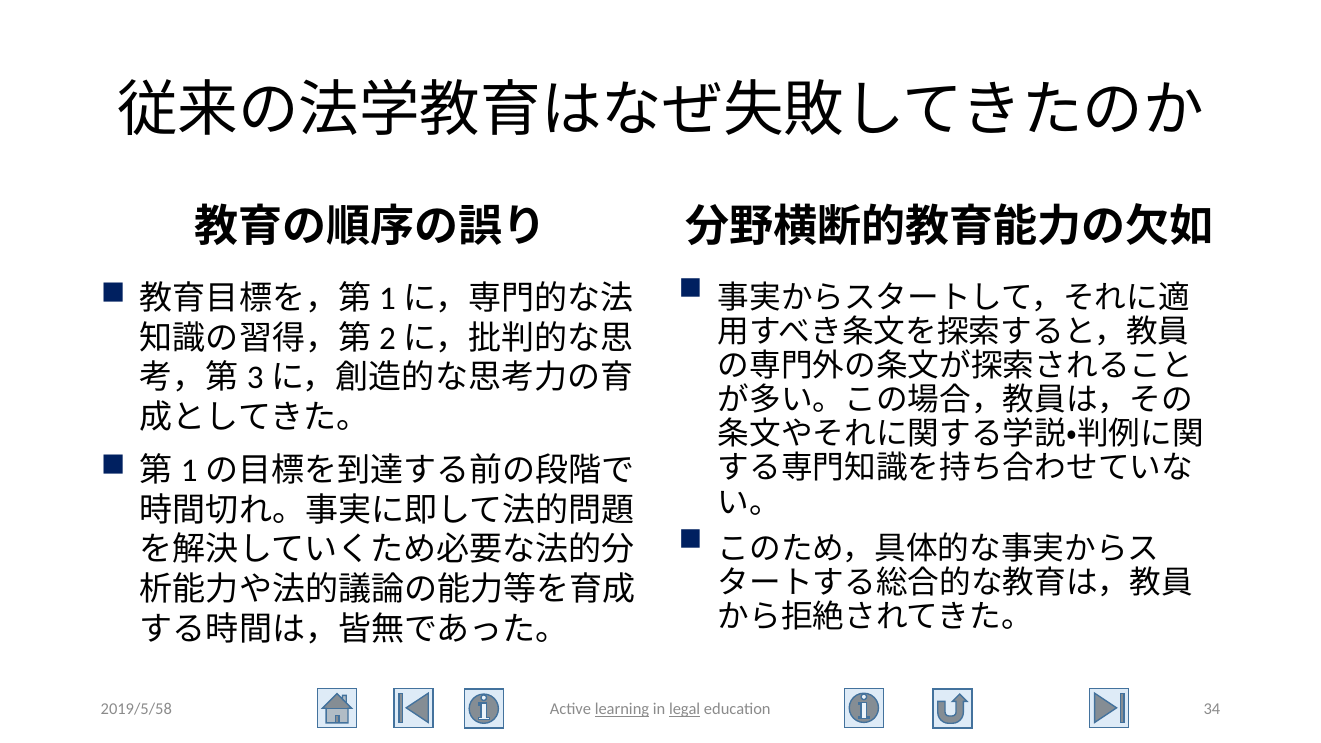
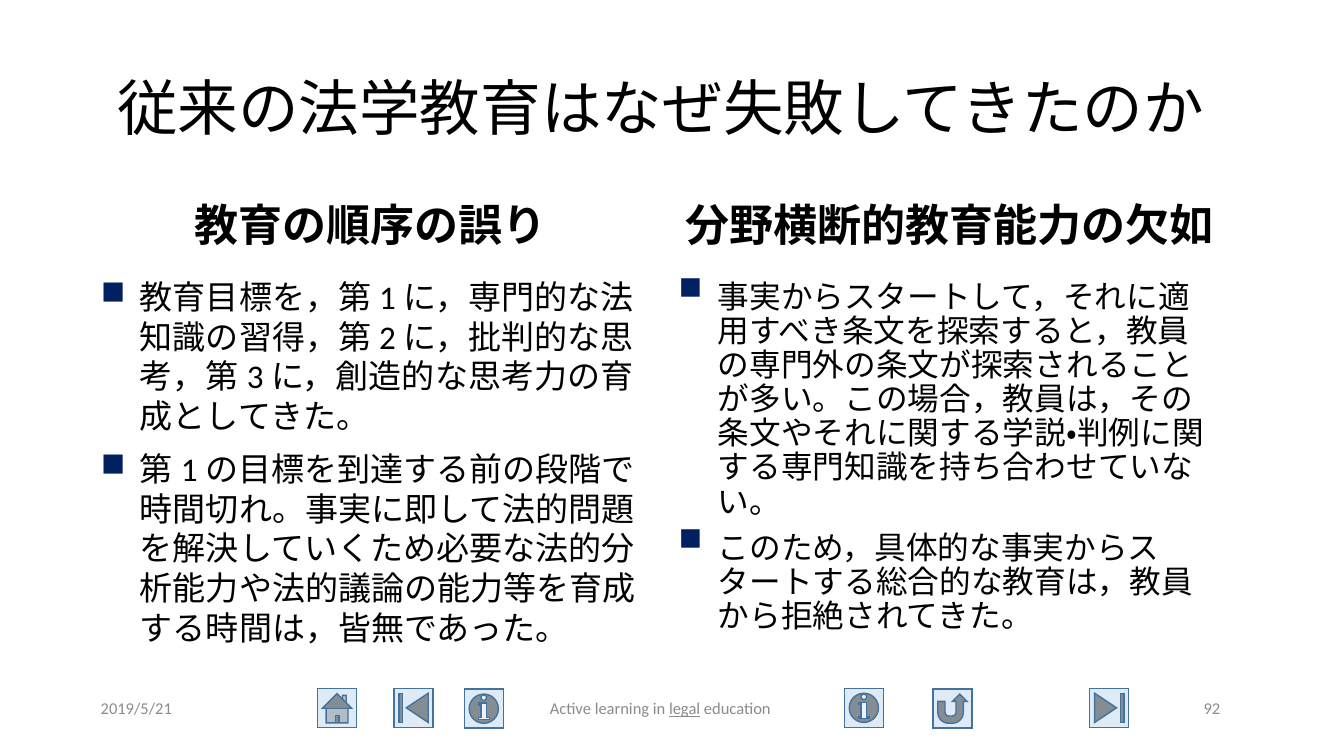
2019/5/58: 2019/5/58 -> 2019/5/21 (136, 710)
learning underline: present -> none (622, 710)
34: 34 -> 92 (1212, 709)
